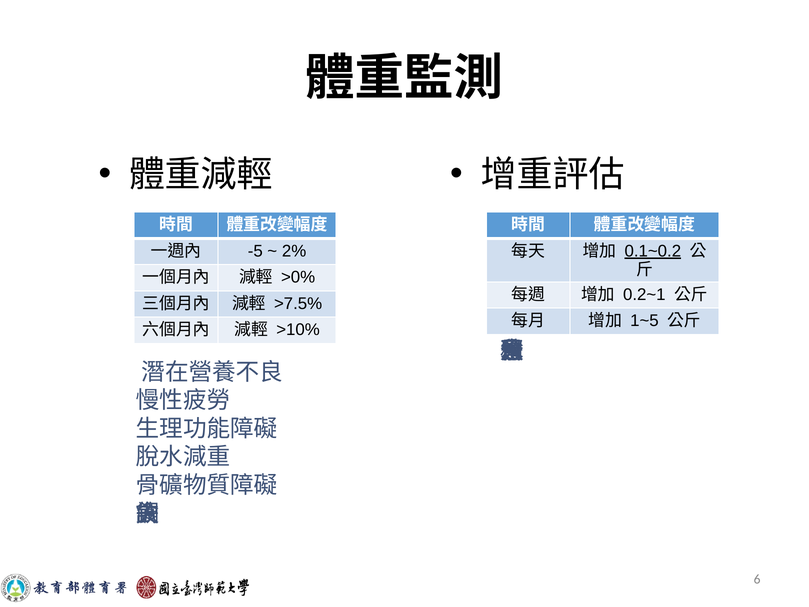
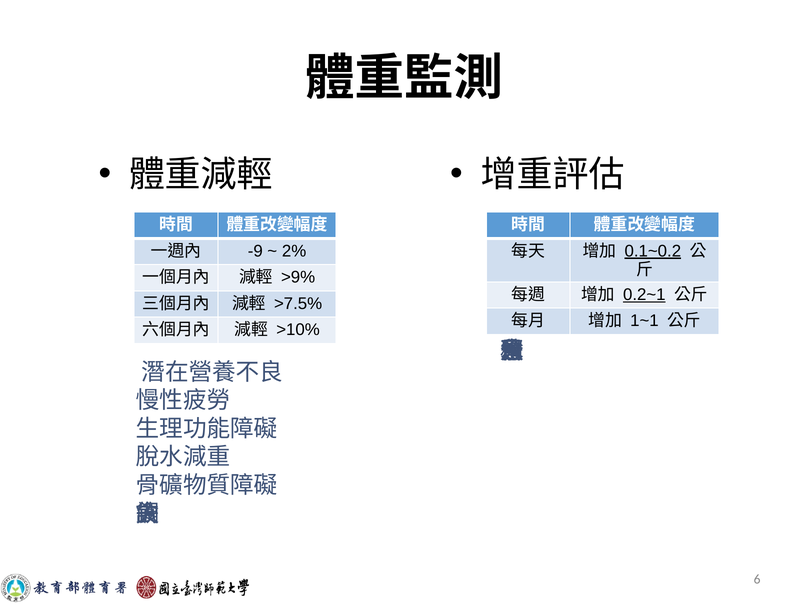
-5: -5 -> -9 (255, 251)
>0%: >0% -> >9% (298, 277)
0.2~1 underline: none -> present (644, 294)
1~5: 1~5 -> 1~1 (644, 321)
